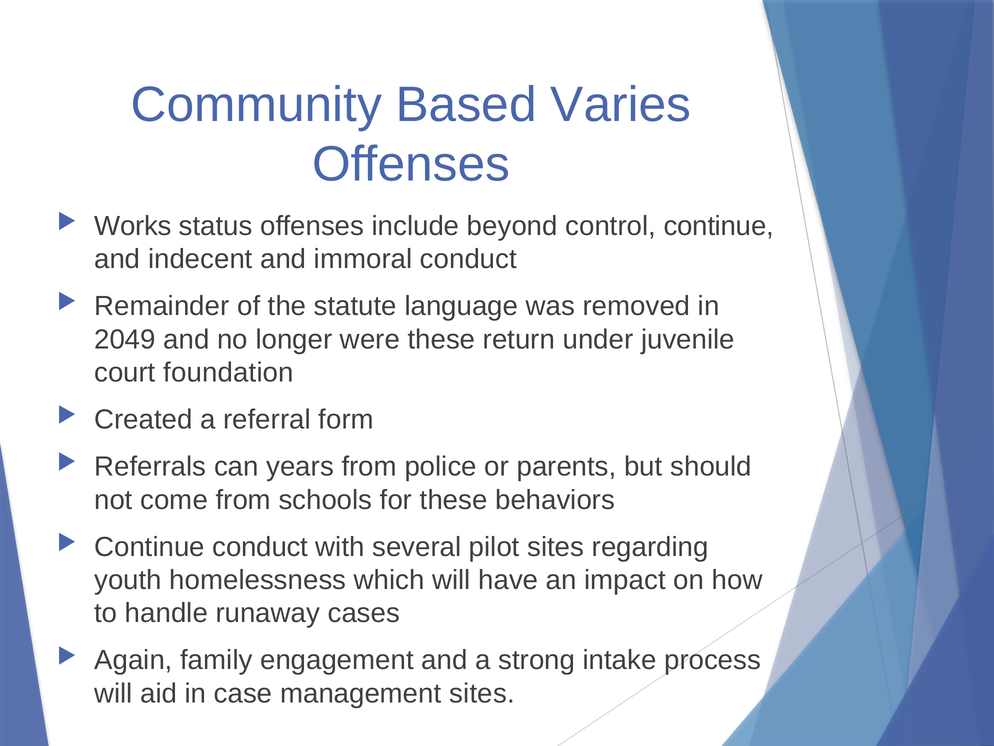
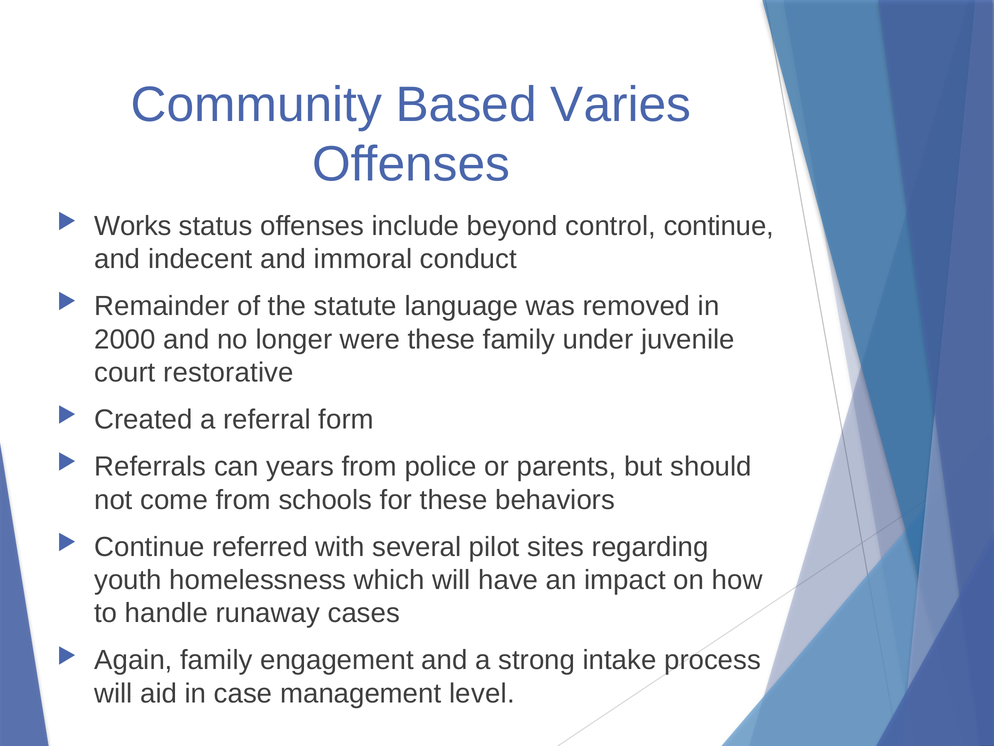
2049: 2049 -> 2000 (125, 339)
these return: return -> family (519, 339)
foundation: foundation -> restorative (229, 372)
Continue conduct: conduct -> referred (260, 547)
management sites: sites -> level (482, 693)
